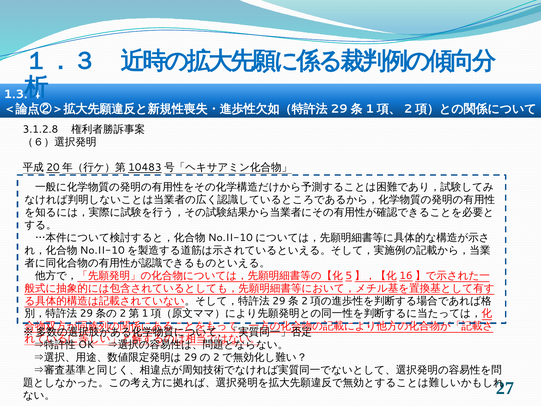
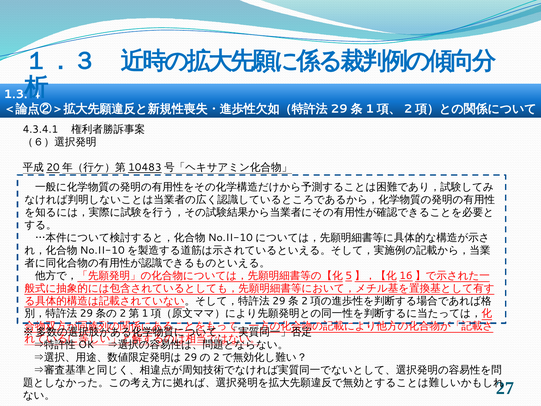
3.1.2.8: 3.1.2.8 -> 4.3.4.1 (40, 129)
